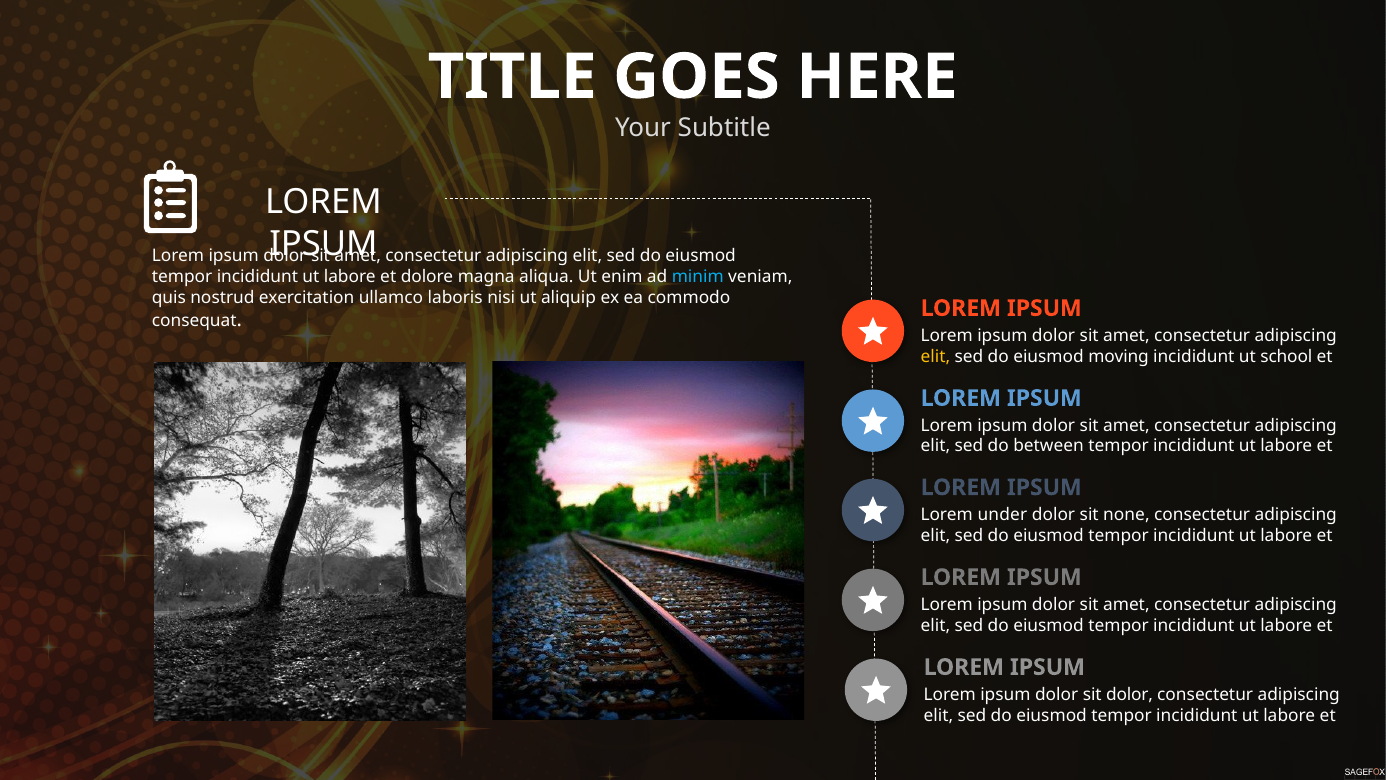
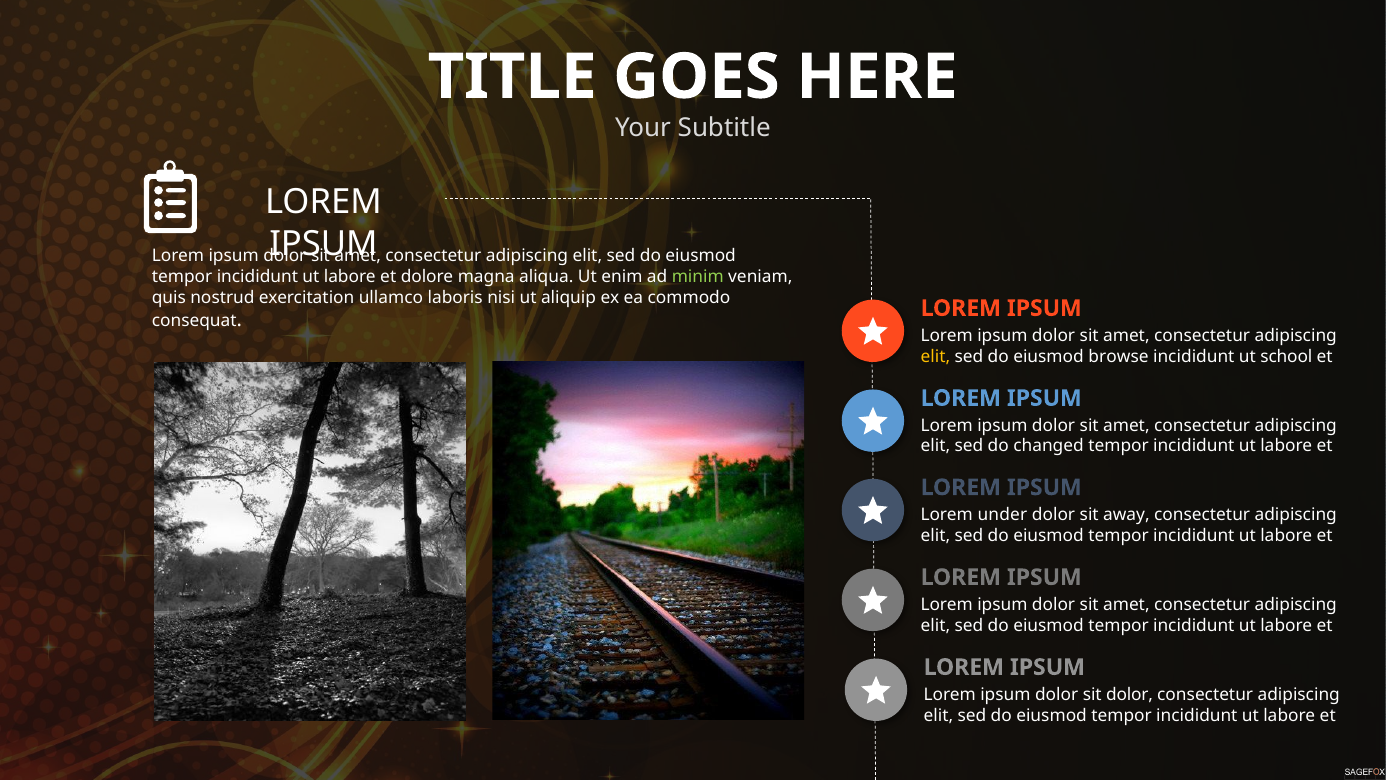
minim colour: light blue -> light green (698, 277)
moving: moving -> browse (1118, 356)
between: between -> changed (1049, 446)
none: none -> away (1126, 515)
